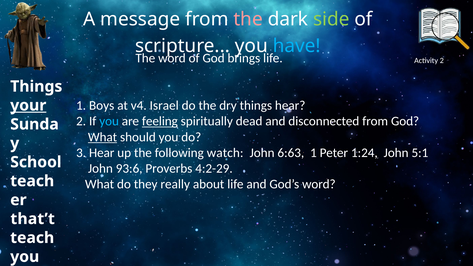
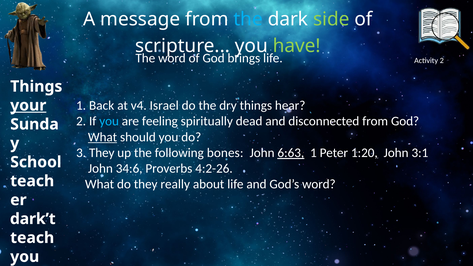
the colour: pink -> light blue (248, 19)
have colour: light blue -> light green (297, 46)
Boys: Boys -> Back (102, 106)
feeling underline: present -> none (160, 121)
3 Hear: Hear -> They (102, 153)
watch: watch -> bones (225, 153)
6:63 underline: none -> present (291, 153)
1:24: 1:24 -> 1:20 (364, 153)
5:1: 5:1 -> 3:1 (420, 153)
93:6: 93:6 -> 34:6 (129, 169)
4:2-29: 4:2-29 -> 4:2-26 (214, 169)
that’t: that’t -> dark’t (33, 219)
